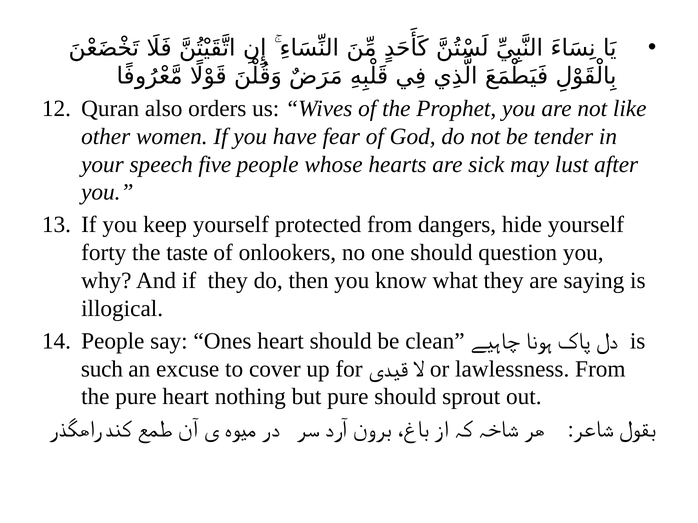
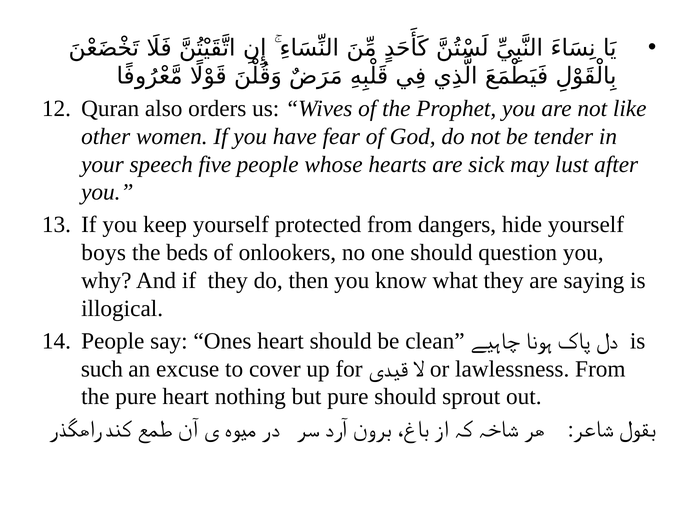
forty: forty -> boys (104, 253)
taste: taste -> beds (187, 253)
